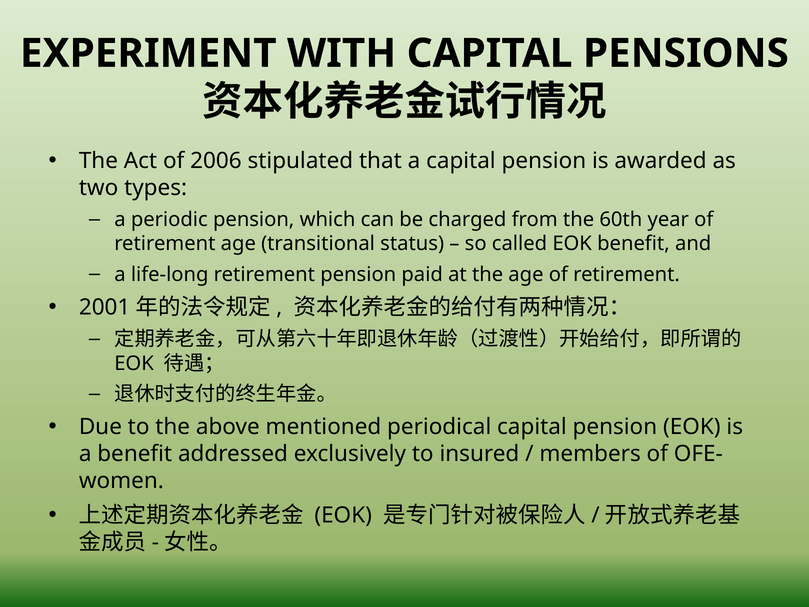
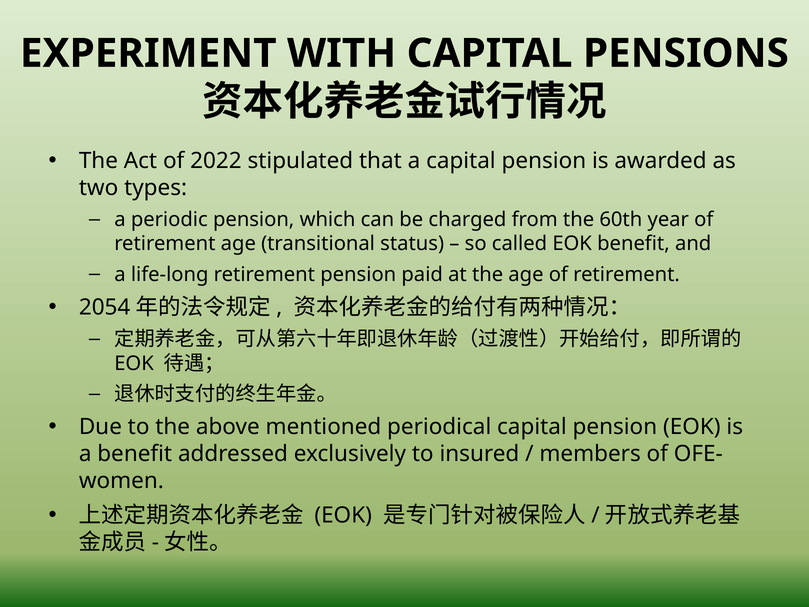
2006: 2006 -> 2022 (216, 161)
2001: 2001 -> 2054 (105, 307)
